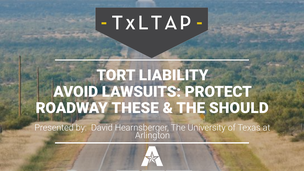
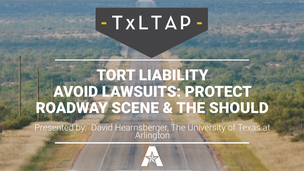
THESE: THESE -> SCENE (135, 108)
